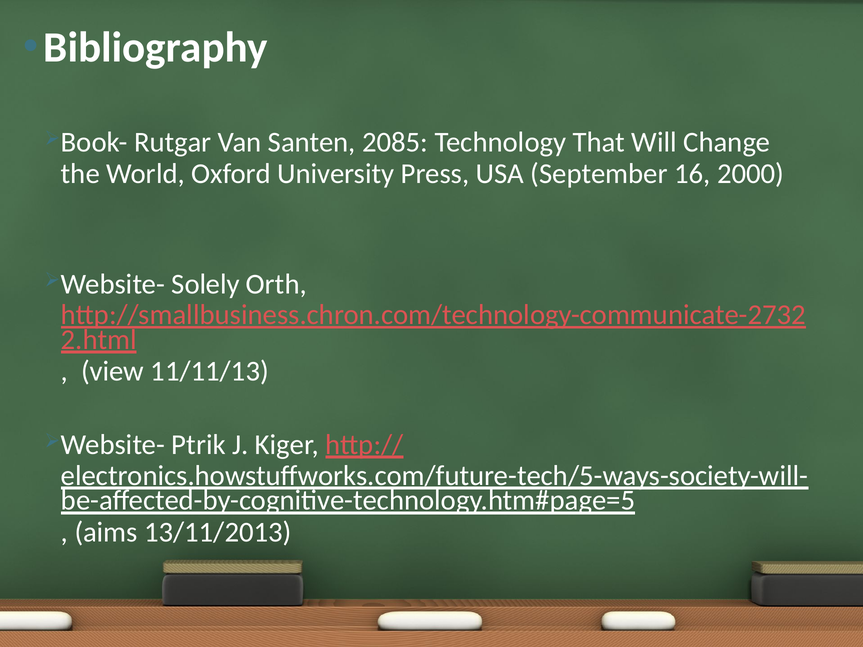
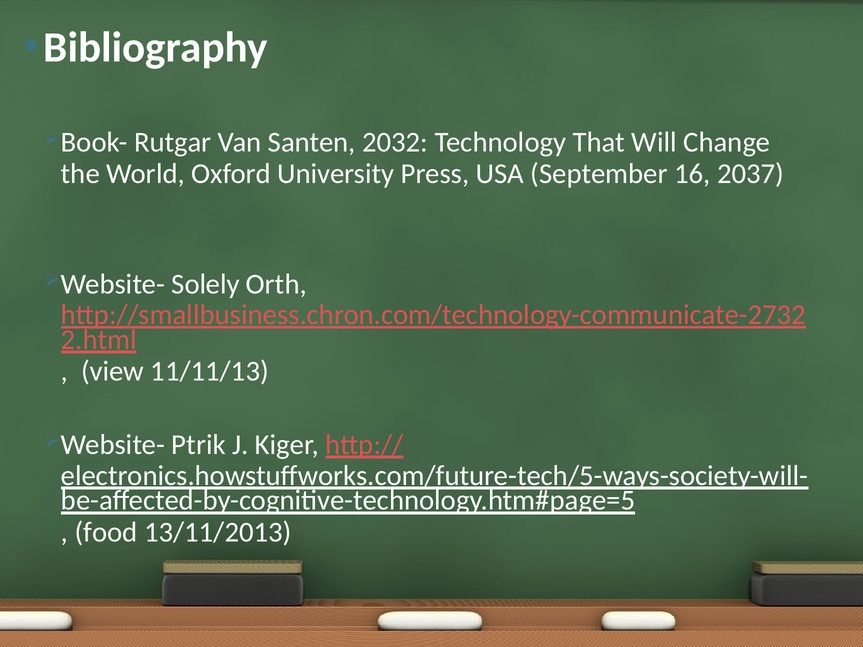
2085: 2085 -> 2032 (395, 142)
2000: 2000 -> 2037 (751, 174)
aims: aims -> food (106, 532)
